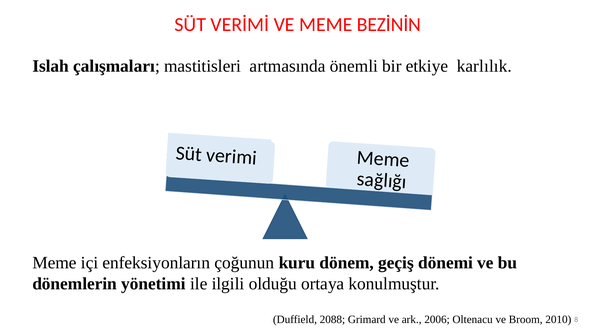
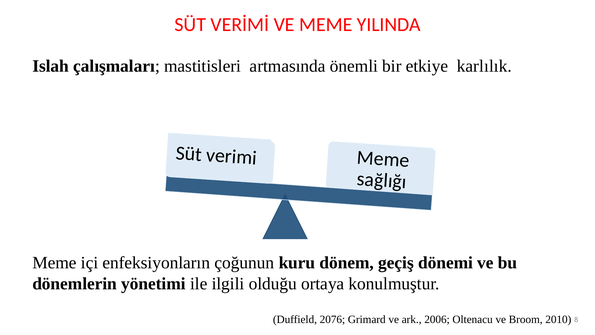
BEZİNİN: BEZİNİN -> YILINDA (389, 25)
2088: 2088 -> 2076 (332, 319)
